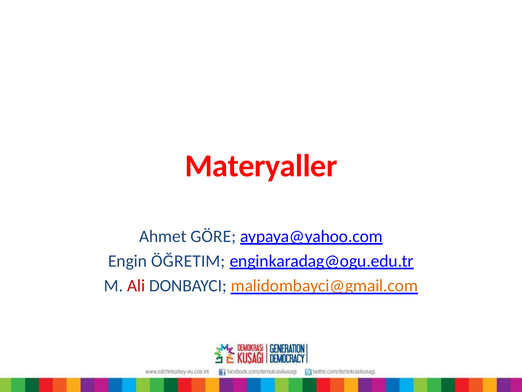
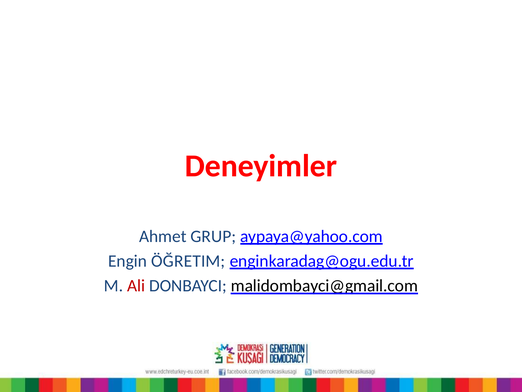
Materyaller: Materyaller -> Deneyimler (261, 166)
GÖRE: GÖRE -> GRUP (213, 236)
malidombayci@gmail.com colour: orange -> black (324, 286)
